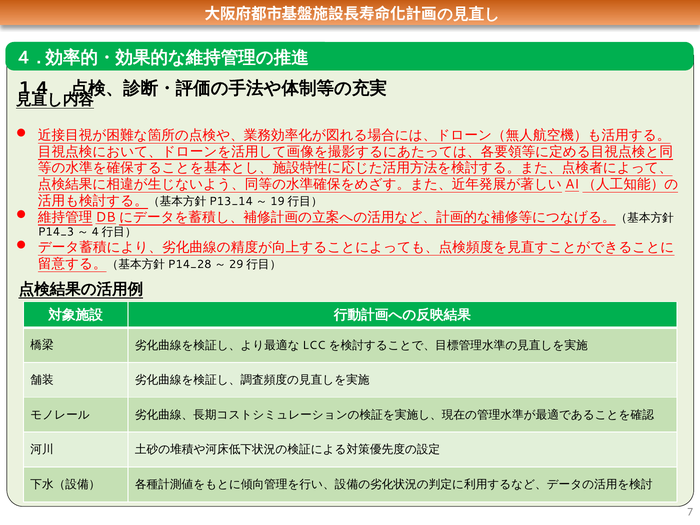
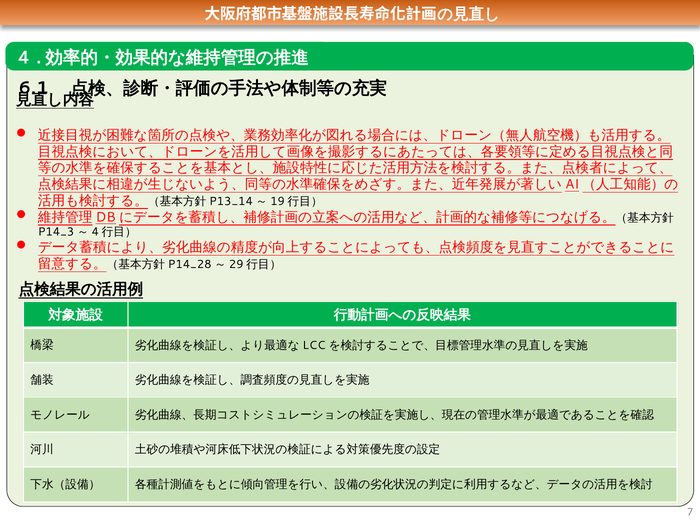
1.4: 1.4 -> 6.1 (34, 88)
